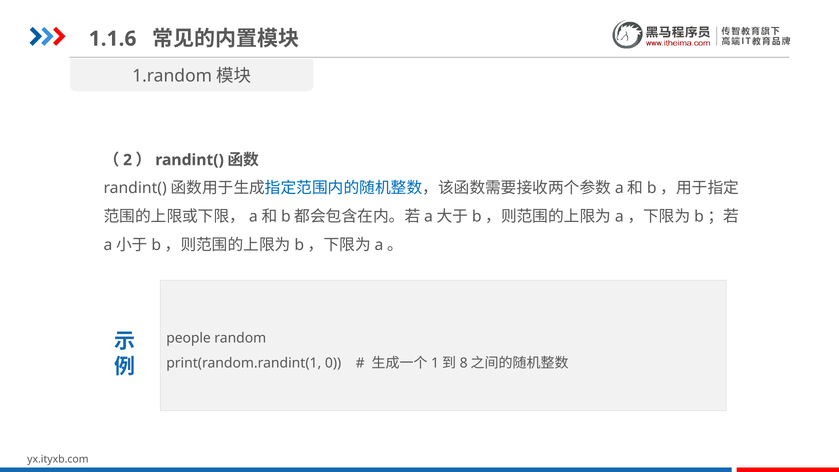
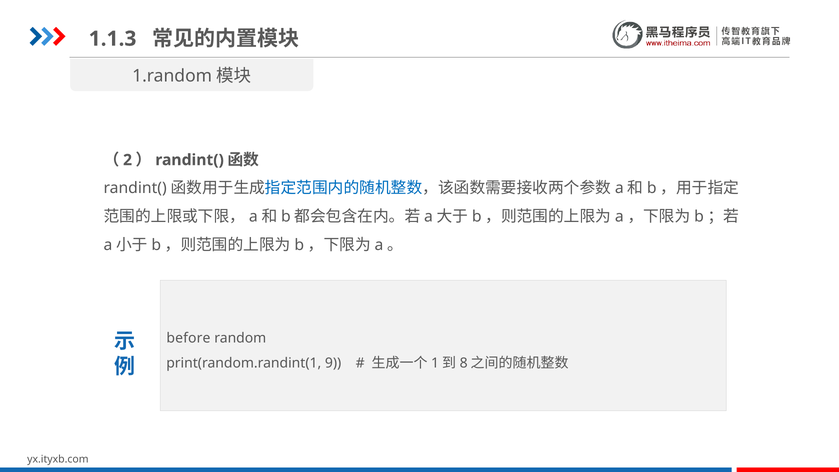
1.1.6: 1.1.6 -> 1.1.3 (113, 39)
people: people -> before (188, 338)
0: 0 -> 9 (333, 363)
